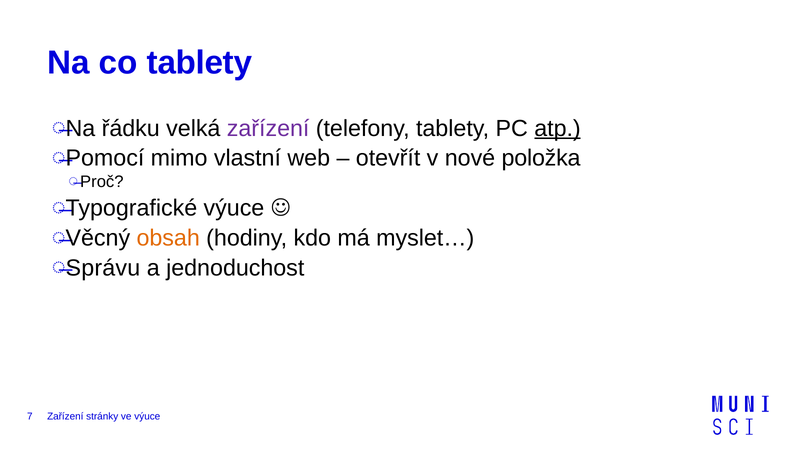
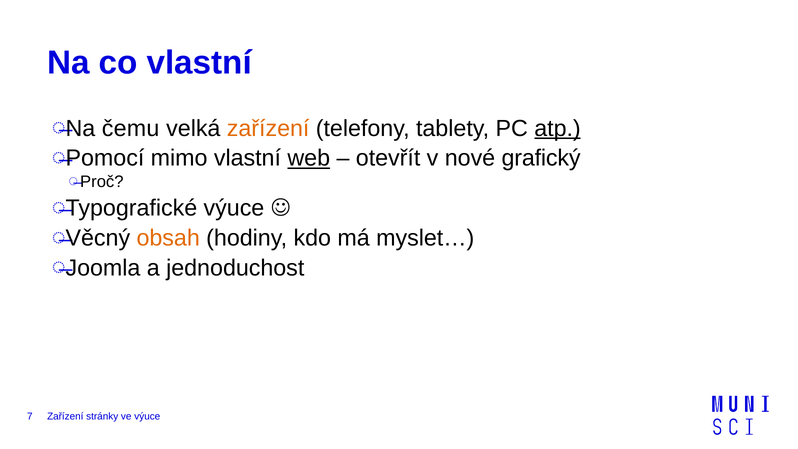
co tablety: tablety -> vlastní (199, 63)
řádku: řádku -> čemu (131, 128)
zařízení colour: purple -> orange (268, 128)
web underline: none -> present (309, 158)
položka: položka -> grafický (541, 158)
Správu: Správu -> Joomla (103, 268)
